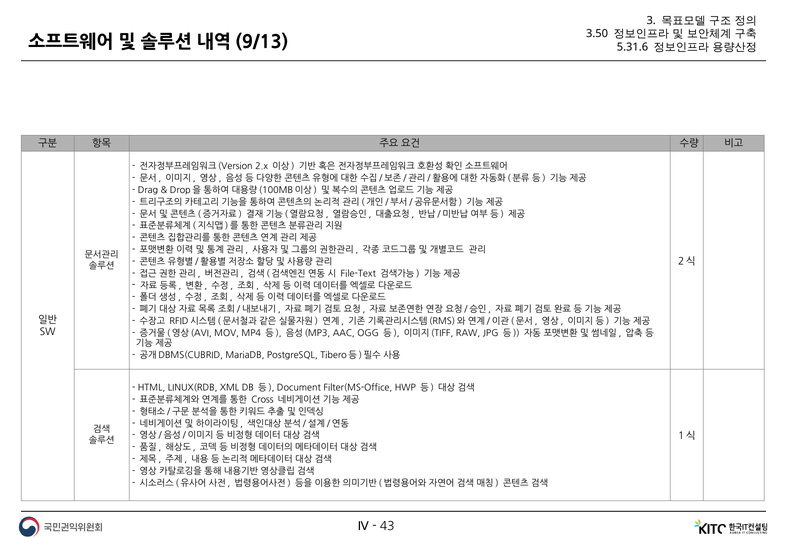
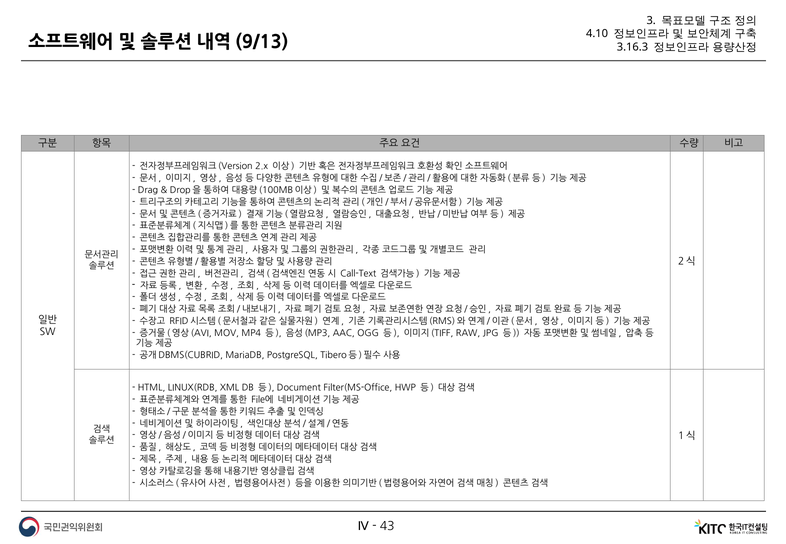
3.50: 3.50 -> 4.10 (597, 34)
5.31.6: 5.31.6 -> 3.16.3 (632, 47)
File-Text: File-Text -> Call-Text (358, 274)
Cross: Cross -> File에 (262, 400)
